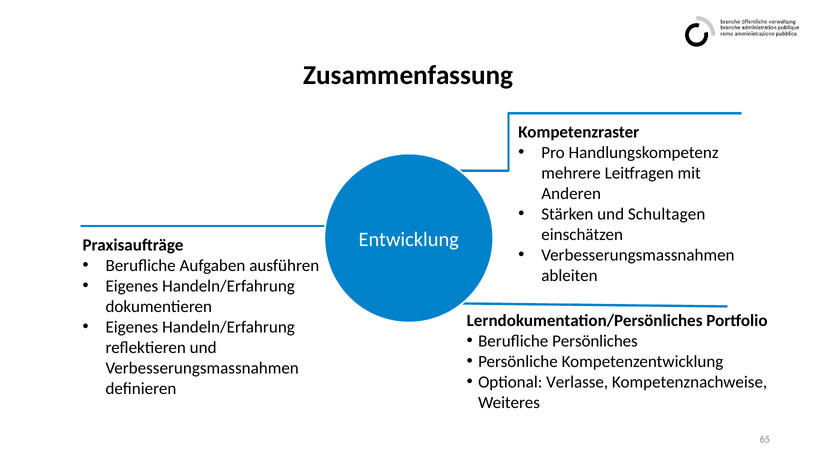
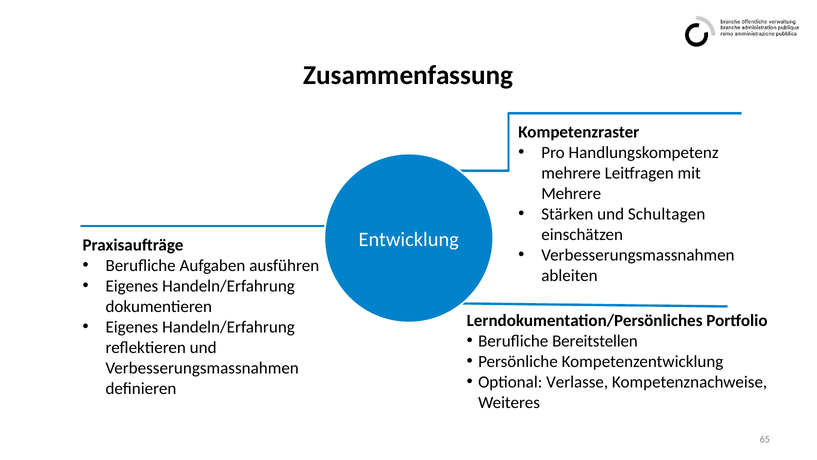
Anderen: Anderen -> Mehrere (571, 193)
Persönliches: Persönliches -> Bereitstellen (595, 341)
